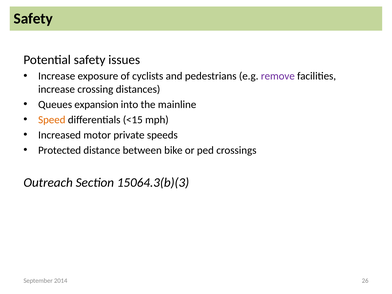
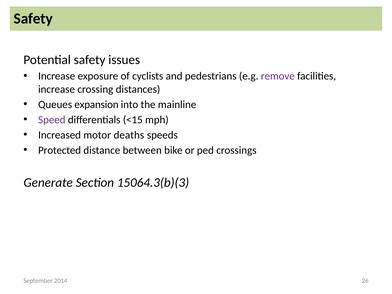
Speed colour: orange -> purple (52, 120)
private: private -> deaths (129, 135)
Outreach: Outreach -> Generate (48, 183)
